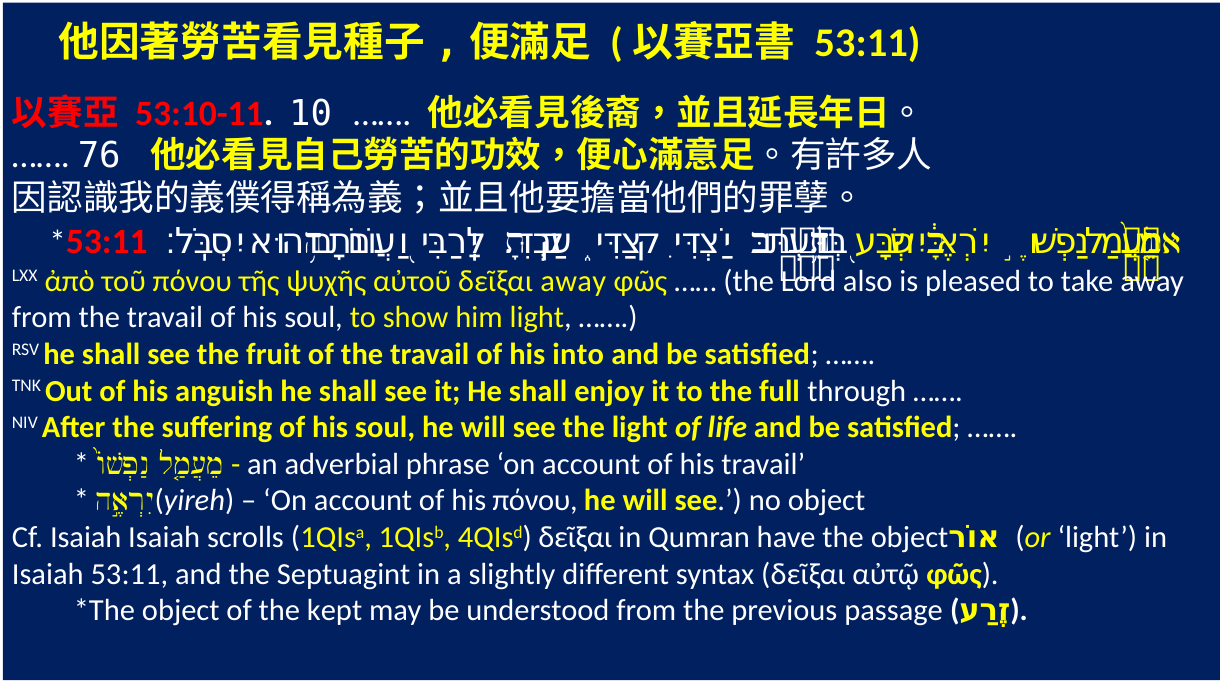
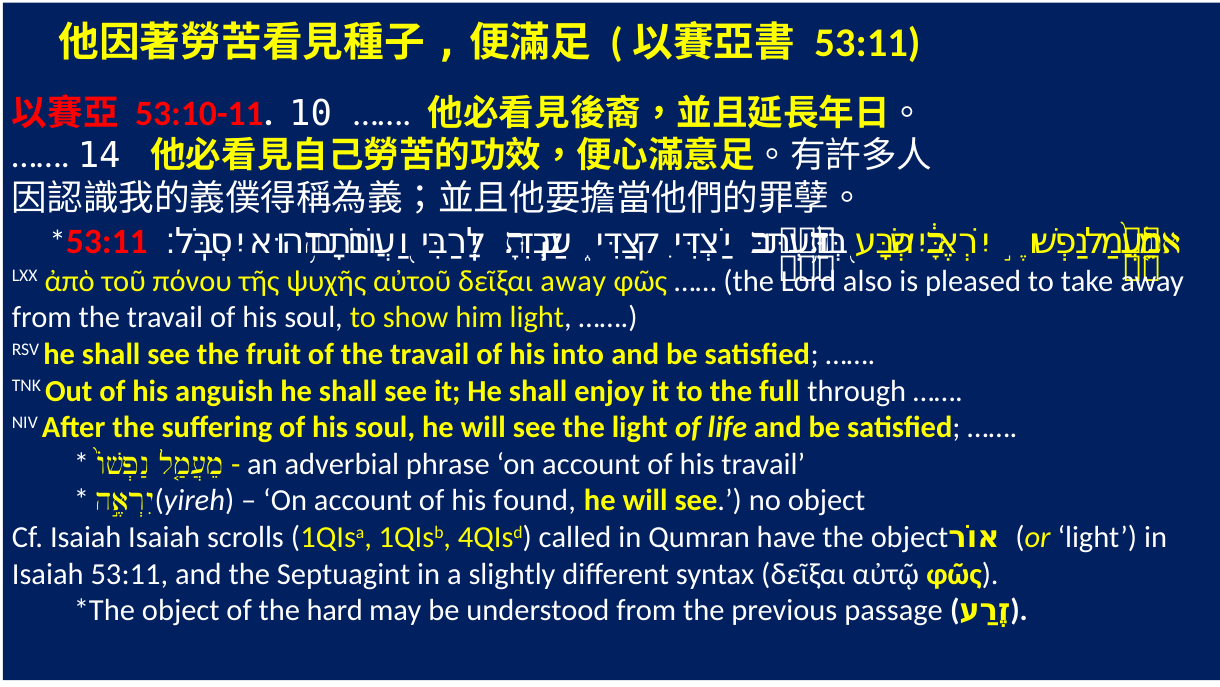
76: 76 -> 14 (99, 156)
his πόνου: πόνου -> found (535, 500)
4QIsd δεῖξαι: δεῖξαι -> called (575, 537)
kept: kept -> hard (335, 610)
